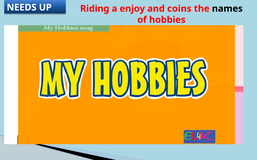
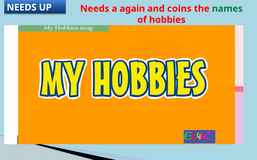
UP Riding: Riding -> Needs (95, 9)
enjoy: enjoy -> again (132, 9)
names colour: black -> green (227, 9)
